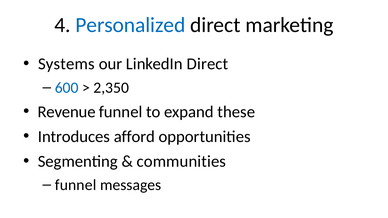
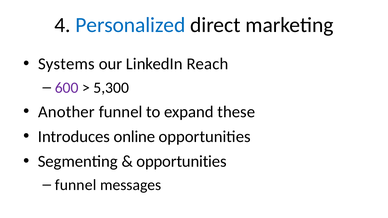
LinkedIn Direct: Direct -> Reach (207, 64)
600 colour: blue -> purple (67, 88)
2,350: 2,350 -> 5,300 (111, 88)
Revenue: Revenue -> Another (66, 112)
afford: afford -> online (134, 137)
communities: communities -> opportunities (181, 162)
